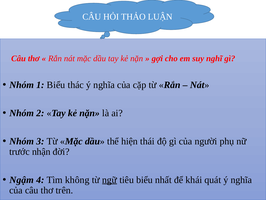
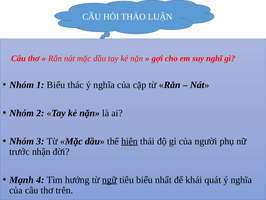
hiện underline: none -> present (130, 141)
Ngậm: Ngậm -> Mạnh (22, 179)
không: không -> hướng (77, 179)
